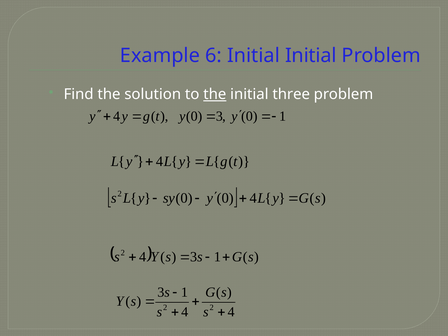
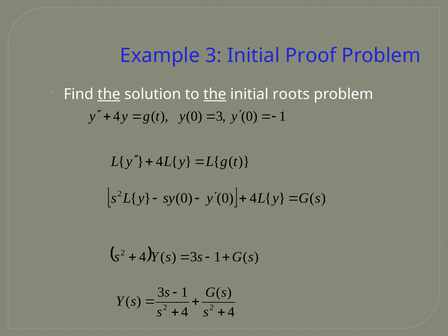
Example 6: 6 -> 3 (214, 56)
Initial Initial: Initial -> Proof (311, 56)
the underline: none -> present (109, 94)
three: three -> roots (291, 94)
